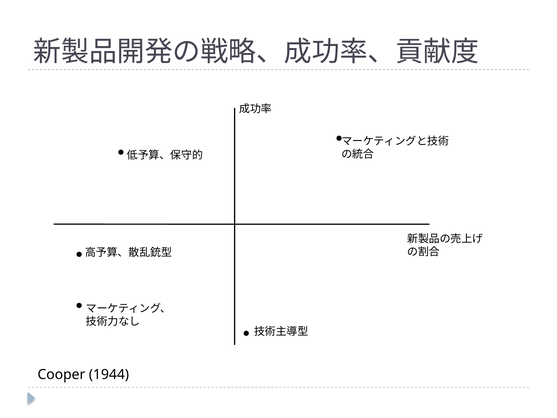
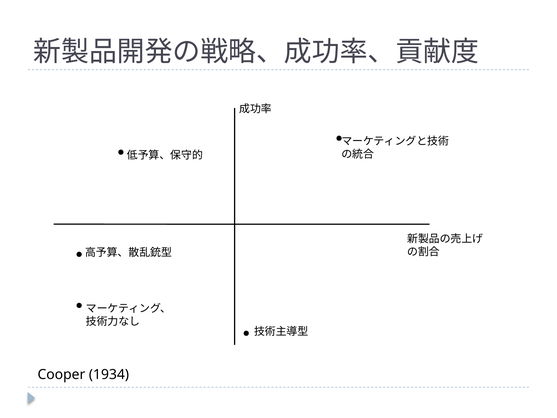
1944: 1944 -> 1934 (109, 374)
